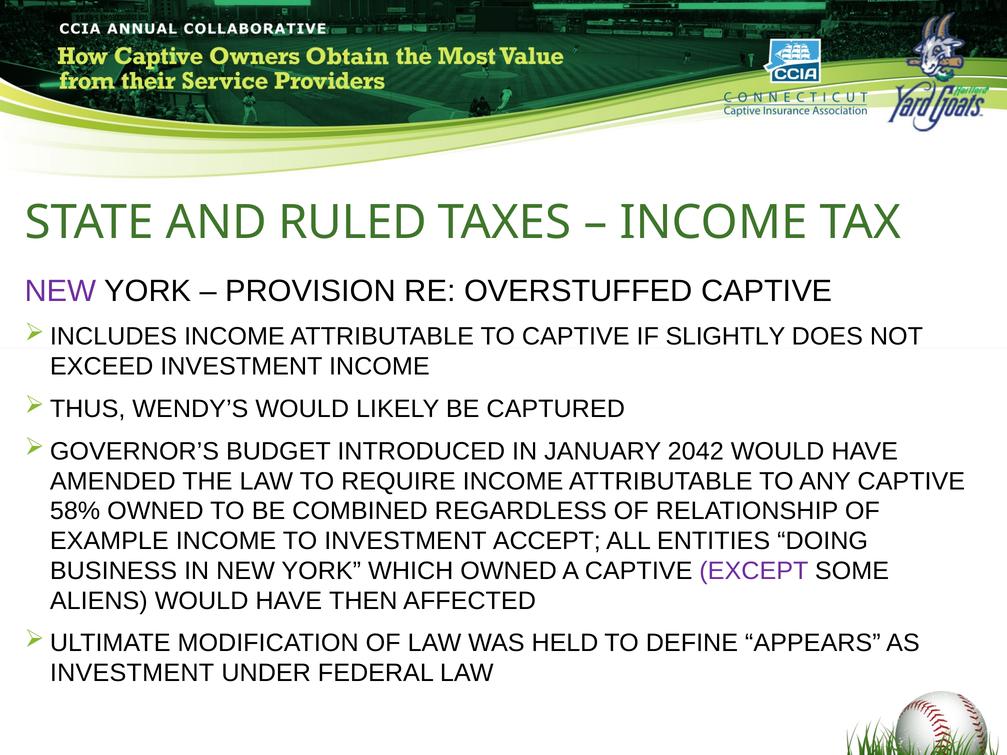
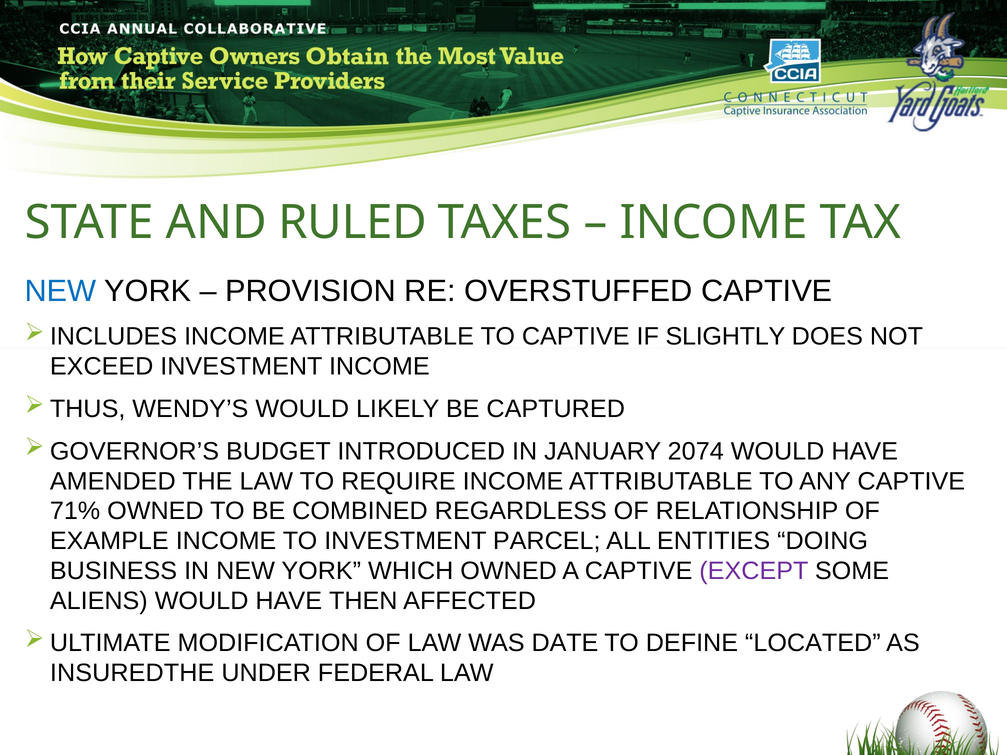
NEW colour: purple -> blue (61, 291)
2042: 2042 -> 2074 (696, 451)
58%: 58% -> 71% (75, 511)
ACCEPT: ACCEPT -> PARCEL (547, 541)
HELD: HELD -> DATE (565, 643)
APPEARS: APPEARS -> LOCATED (813, 643)
INVESTMENT: INVESTMENT -> INSUREDTHE (132, 673)
